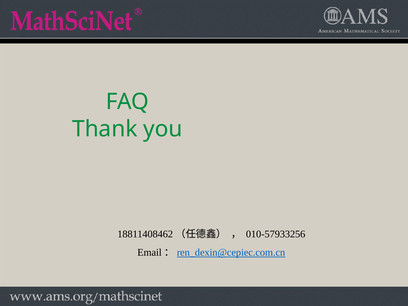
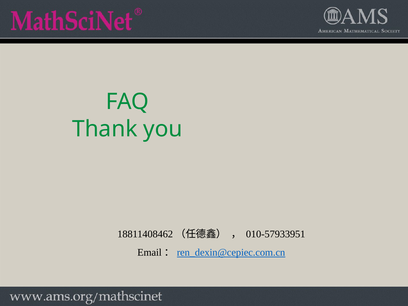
010-57933256: 010-57933256 -> 010-57933951 (276, 234)
